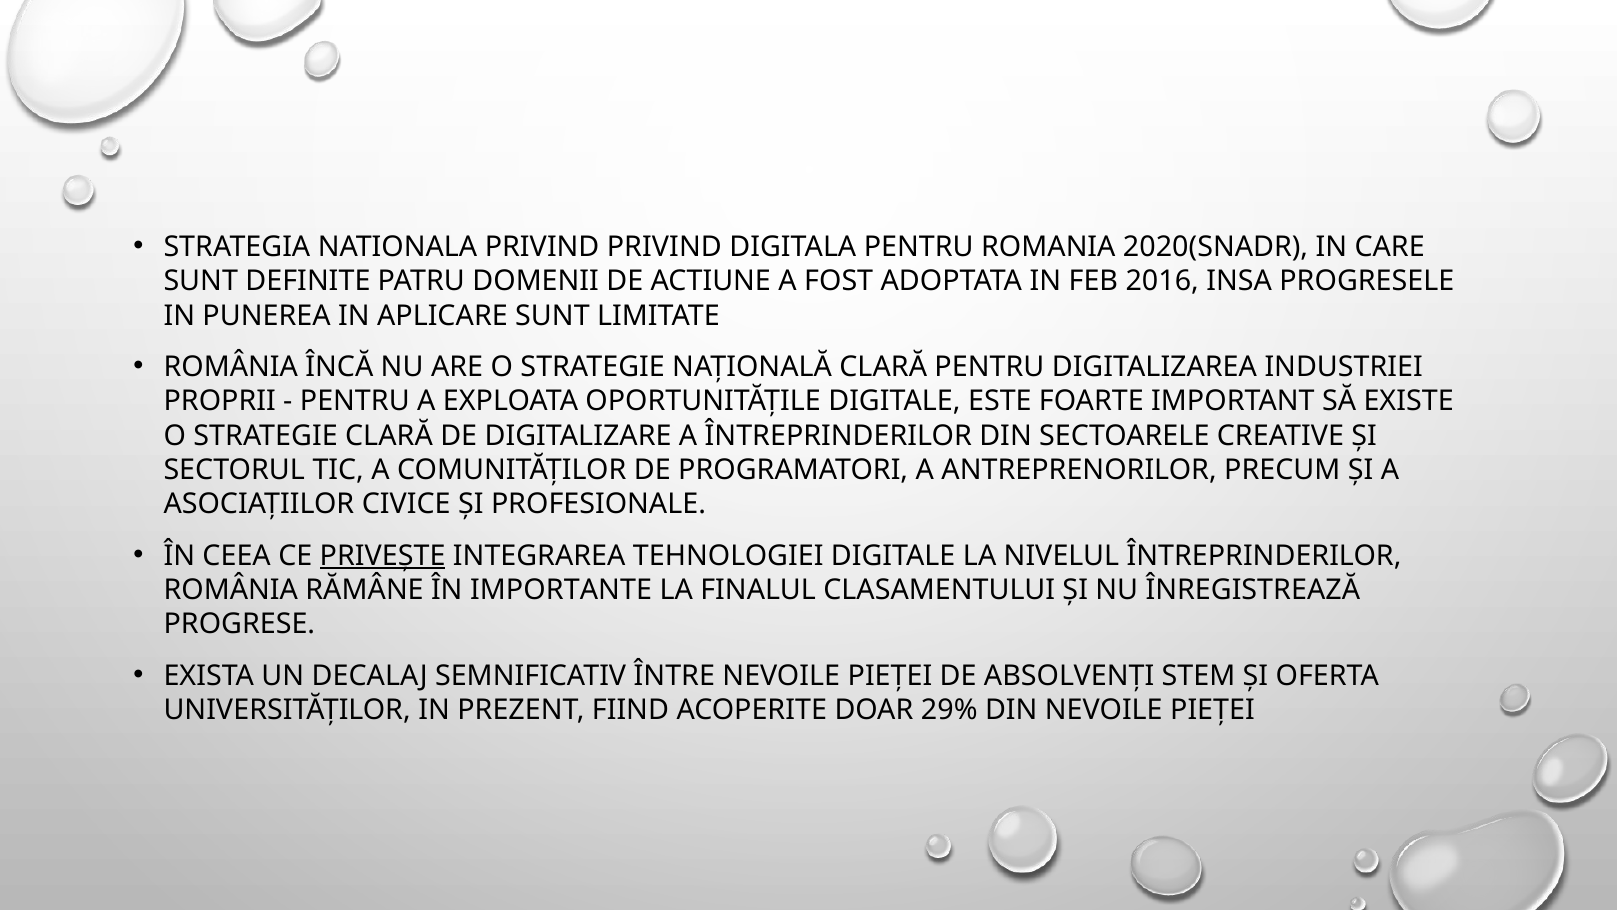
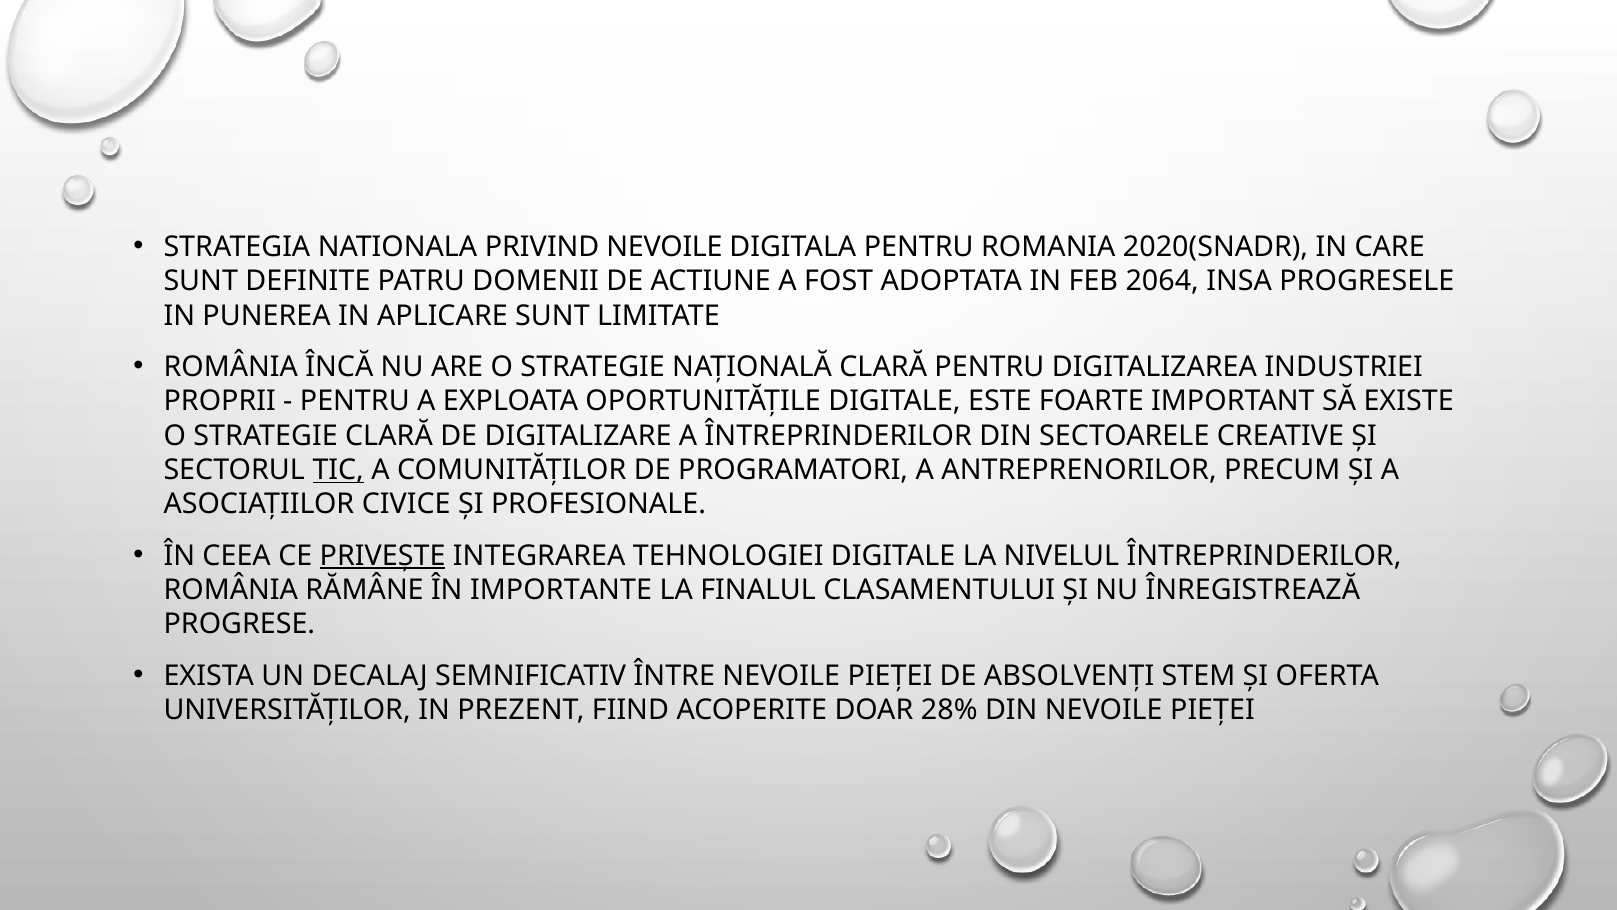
PRIVIND PRIVIND: PRIVIND -> NEVOILE (664, 247)
2016: 2016 -> 2064 (1162, 281)
TIC underline: none -> present (338, 470)
29%: 29% -> 28% (949, 710)
